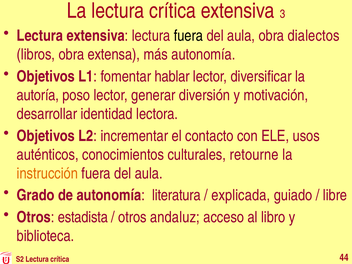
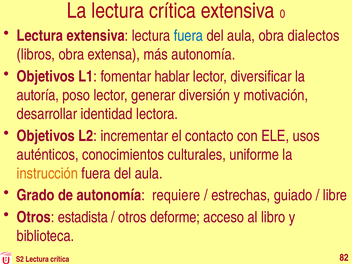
3: 3 -> 0 (282, 14)
fuera colour: black -> blue (188, 36)
retourne: retourne -> uniforme (254, 155)
literatura: literatura -> requiere (176, 195)
explicada: explicada -> estrechas (241, 195)
andaluz: andaluz -> deforme (175, 217)
44: 44 -> 82 (344, 258)
